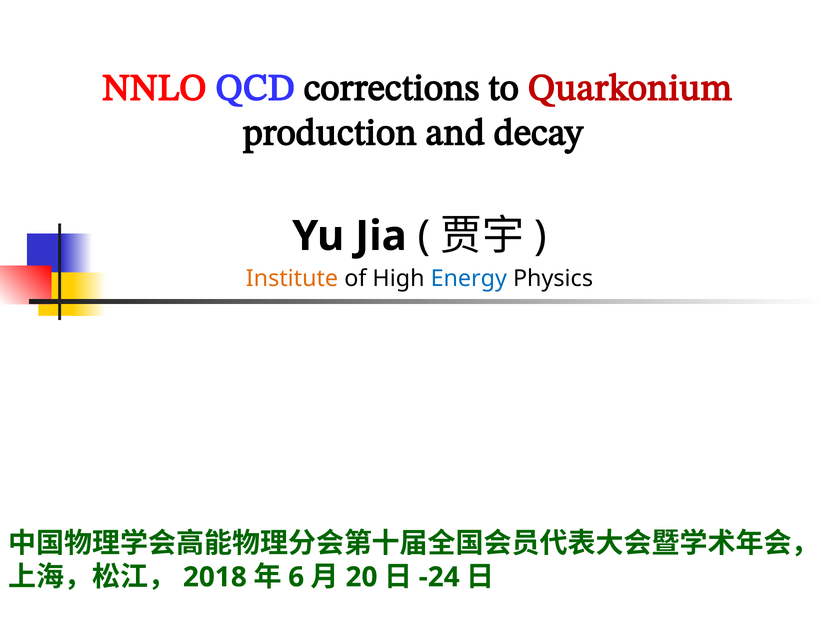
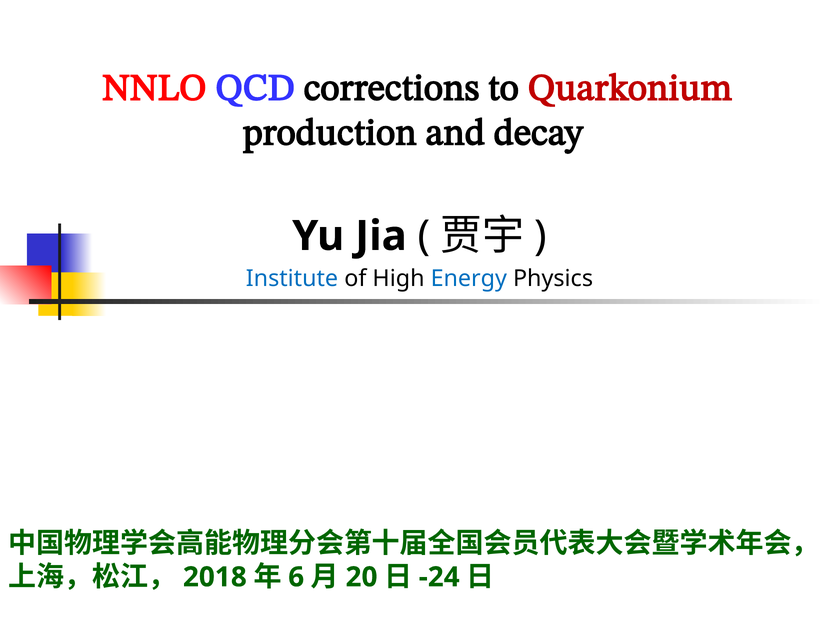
Institute colour: orange -> blue (292, 279)
